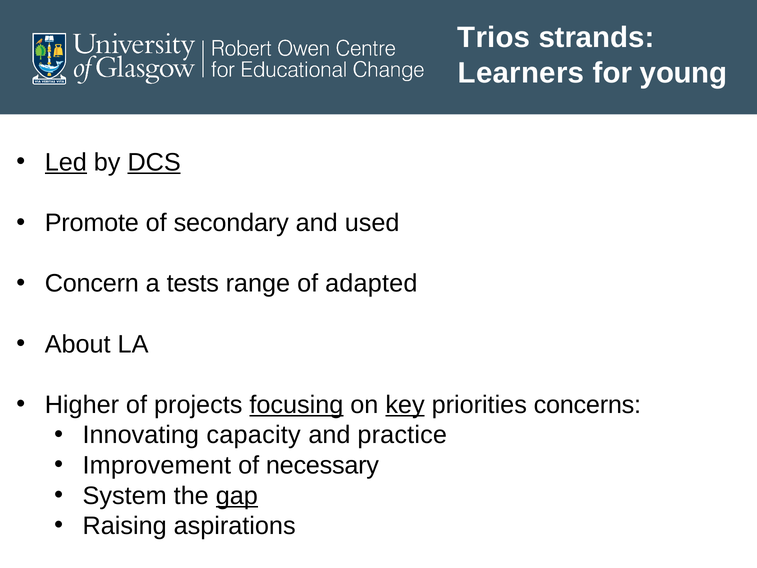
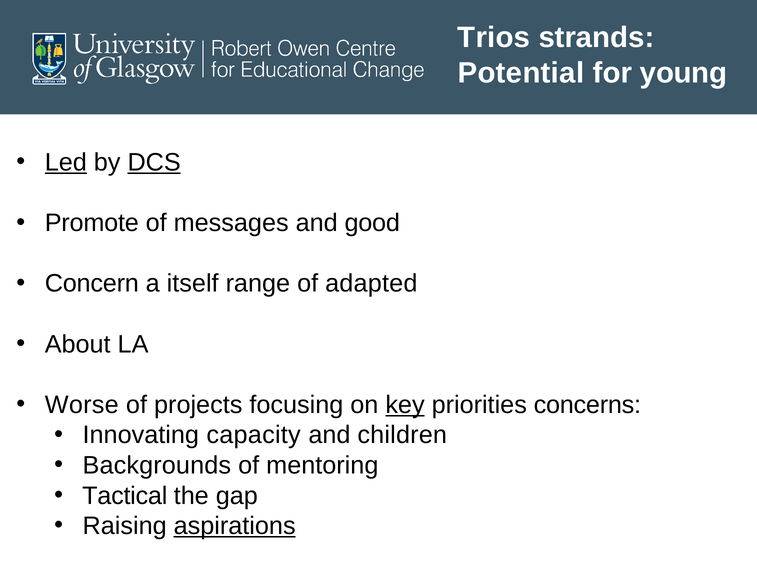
Learners: Learners -> Potential (521, 73)
secondary: secondary -> messages (231, 223)
used: used -> good (372, 223)
tests: tests -> itself (193, 284)
Higher: Higher -> Worse (82, 405)
focusing underline: present -> none (296, 405)
practice: practice -> children (402, 435)
Improvement: Improvement -> Backgrounds (157, 465)
necessary: necessary -> mentoring (322, 465)
System: System -> Tactical (125, 495)
gap underline: present -> none (237, 495)
aspirations underline: none -> present (235, 526)
